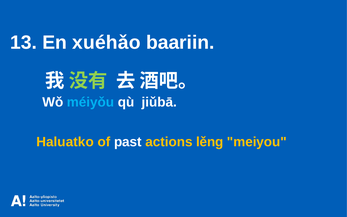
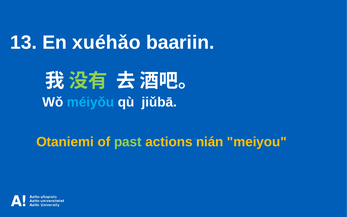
Haluatko: Haluatko -> Otaniemi (65, 142)
past colour: white -> light green (128, 142)
lěng: lěng -> nián (210, 142)
